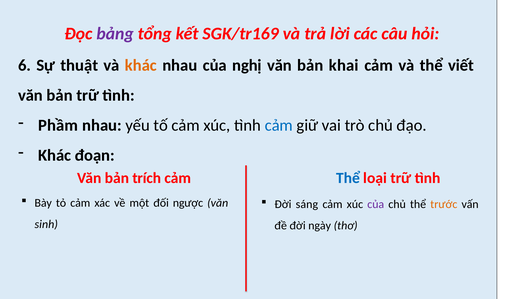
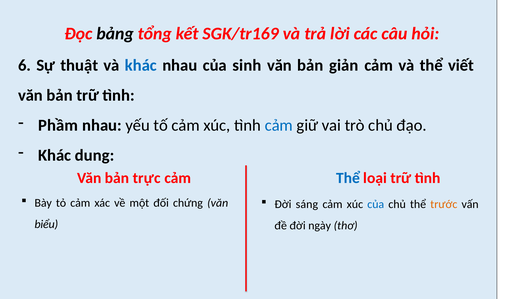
bảng colour: purple -> black (115, 34)
khác colour: orange -> blue (141, 65)
nghị: nghị -> sinh (247, 65)
khai: khai -> giản (344, 65)
đoạn: đoạn -> dung (95, 155)
trích: trích -> trực (147, 178)
ngược: ngược -> chứng (188, 203)
của colour: purple -> blue (376, 204)
sinh: sinh -> biểu (46, 224)
